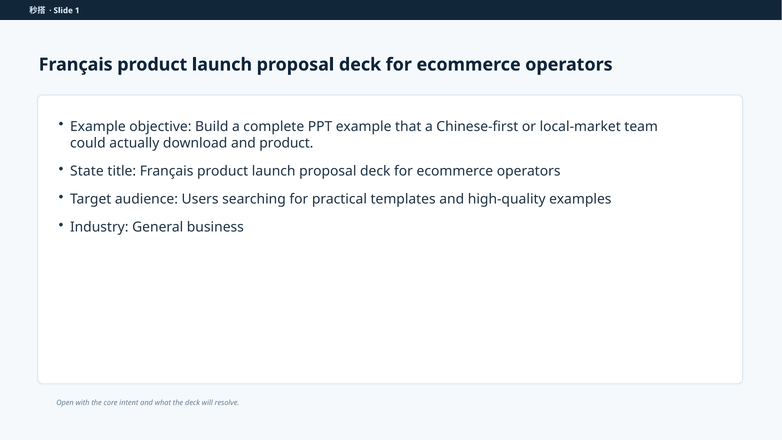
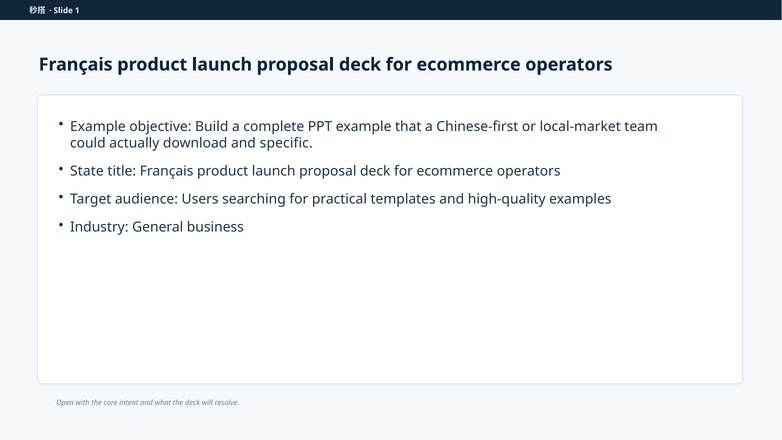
and product: product -> specific (286, 143)
